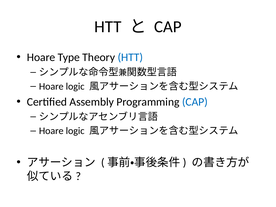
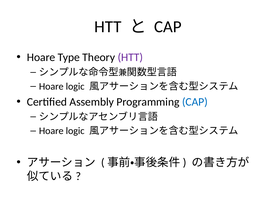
HTT colour: blue -> purple (130, 57)
